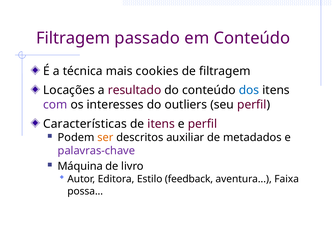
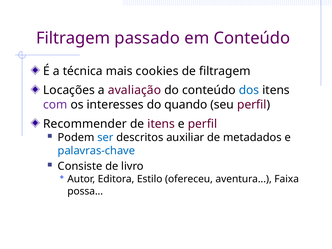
resultado: resultado -> avaliação (134, 90)
outliers: outliers -> quando (186, 105)
Características: Características -> Recommender (85, 124)
ser colour: orange -> blue (105, 138)
palavras-chave colour: purple -> blue (96, 151)
Máquina: Máquina -> Consiste (80, 166)
feedback: feedback -> ofereceu (189, 179)
